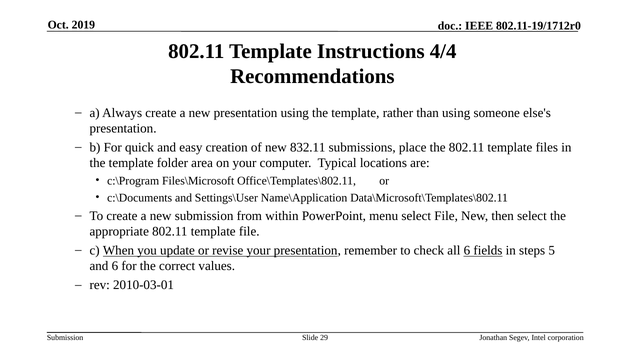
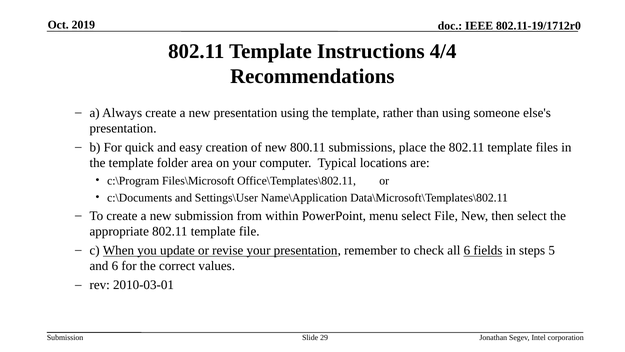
832.11: 832.11 -> 800.11 (308, 147)
